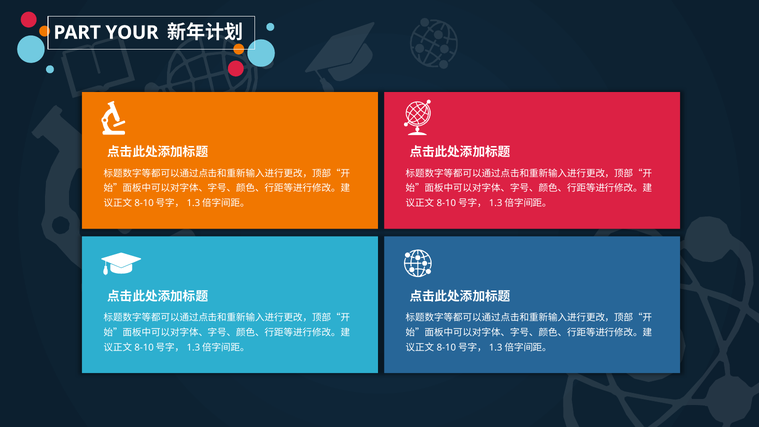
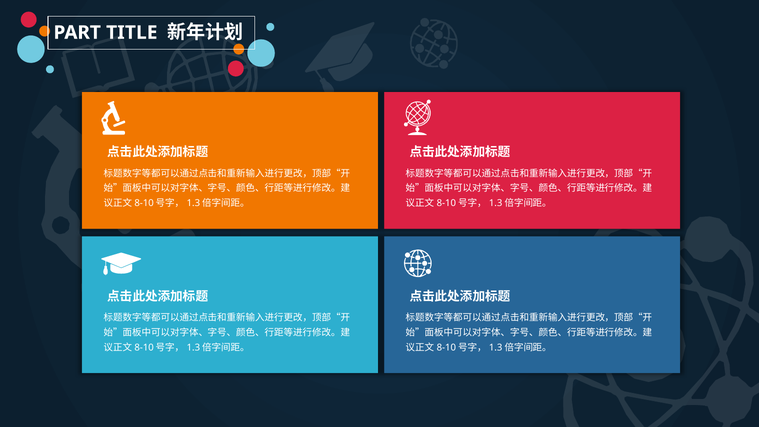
YOUR: YOUR -> TITLE (132, 33)
